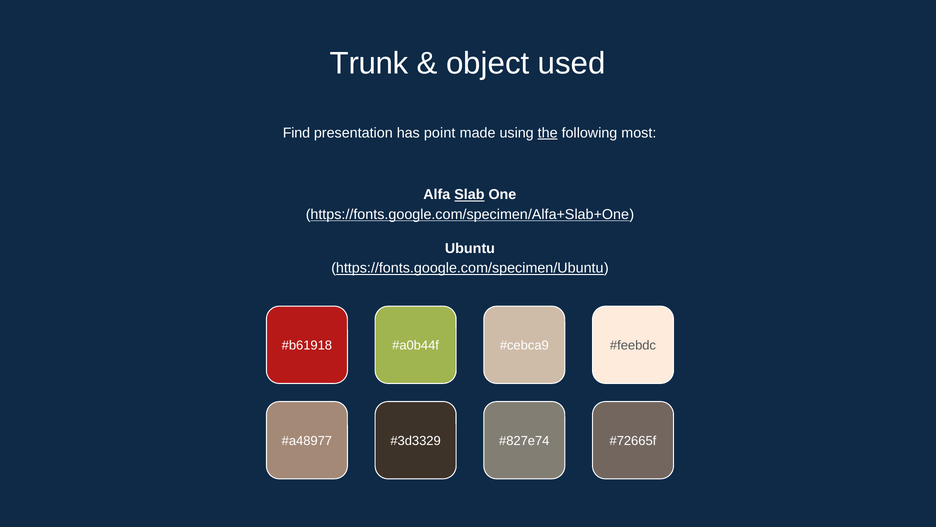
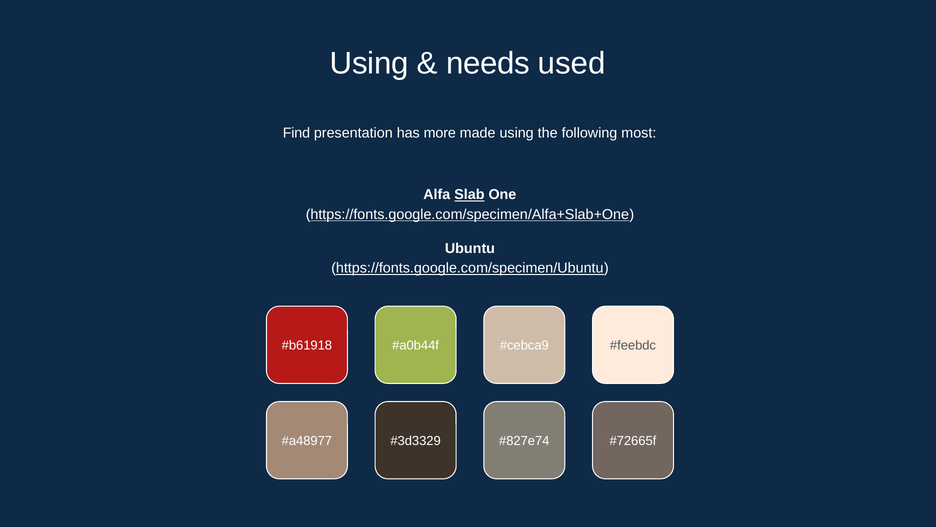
Trunk: Trunk -> Using (369, 63)
object: object -> needs (488, 63)
point: point -> more (440, 133)
the underline: present -> none (548, 133)
